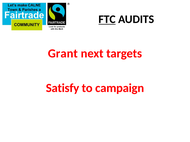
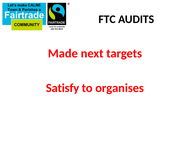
FTC underline: present -> none (107, 19)
Grant: Grant -> Made (63, 54)
campaign: campaign -> organises (120, 88)
